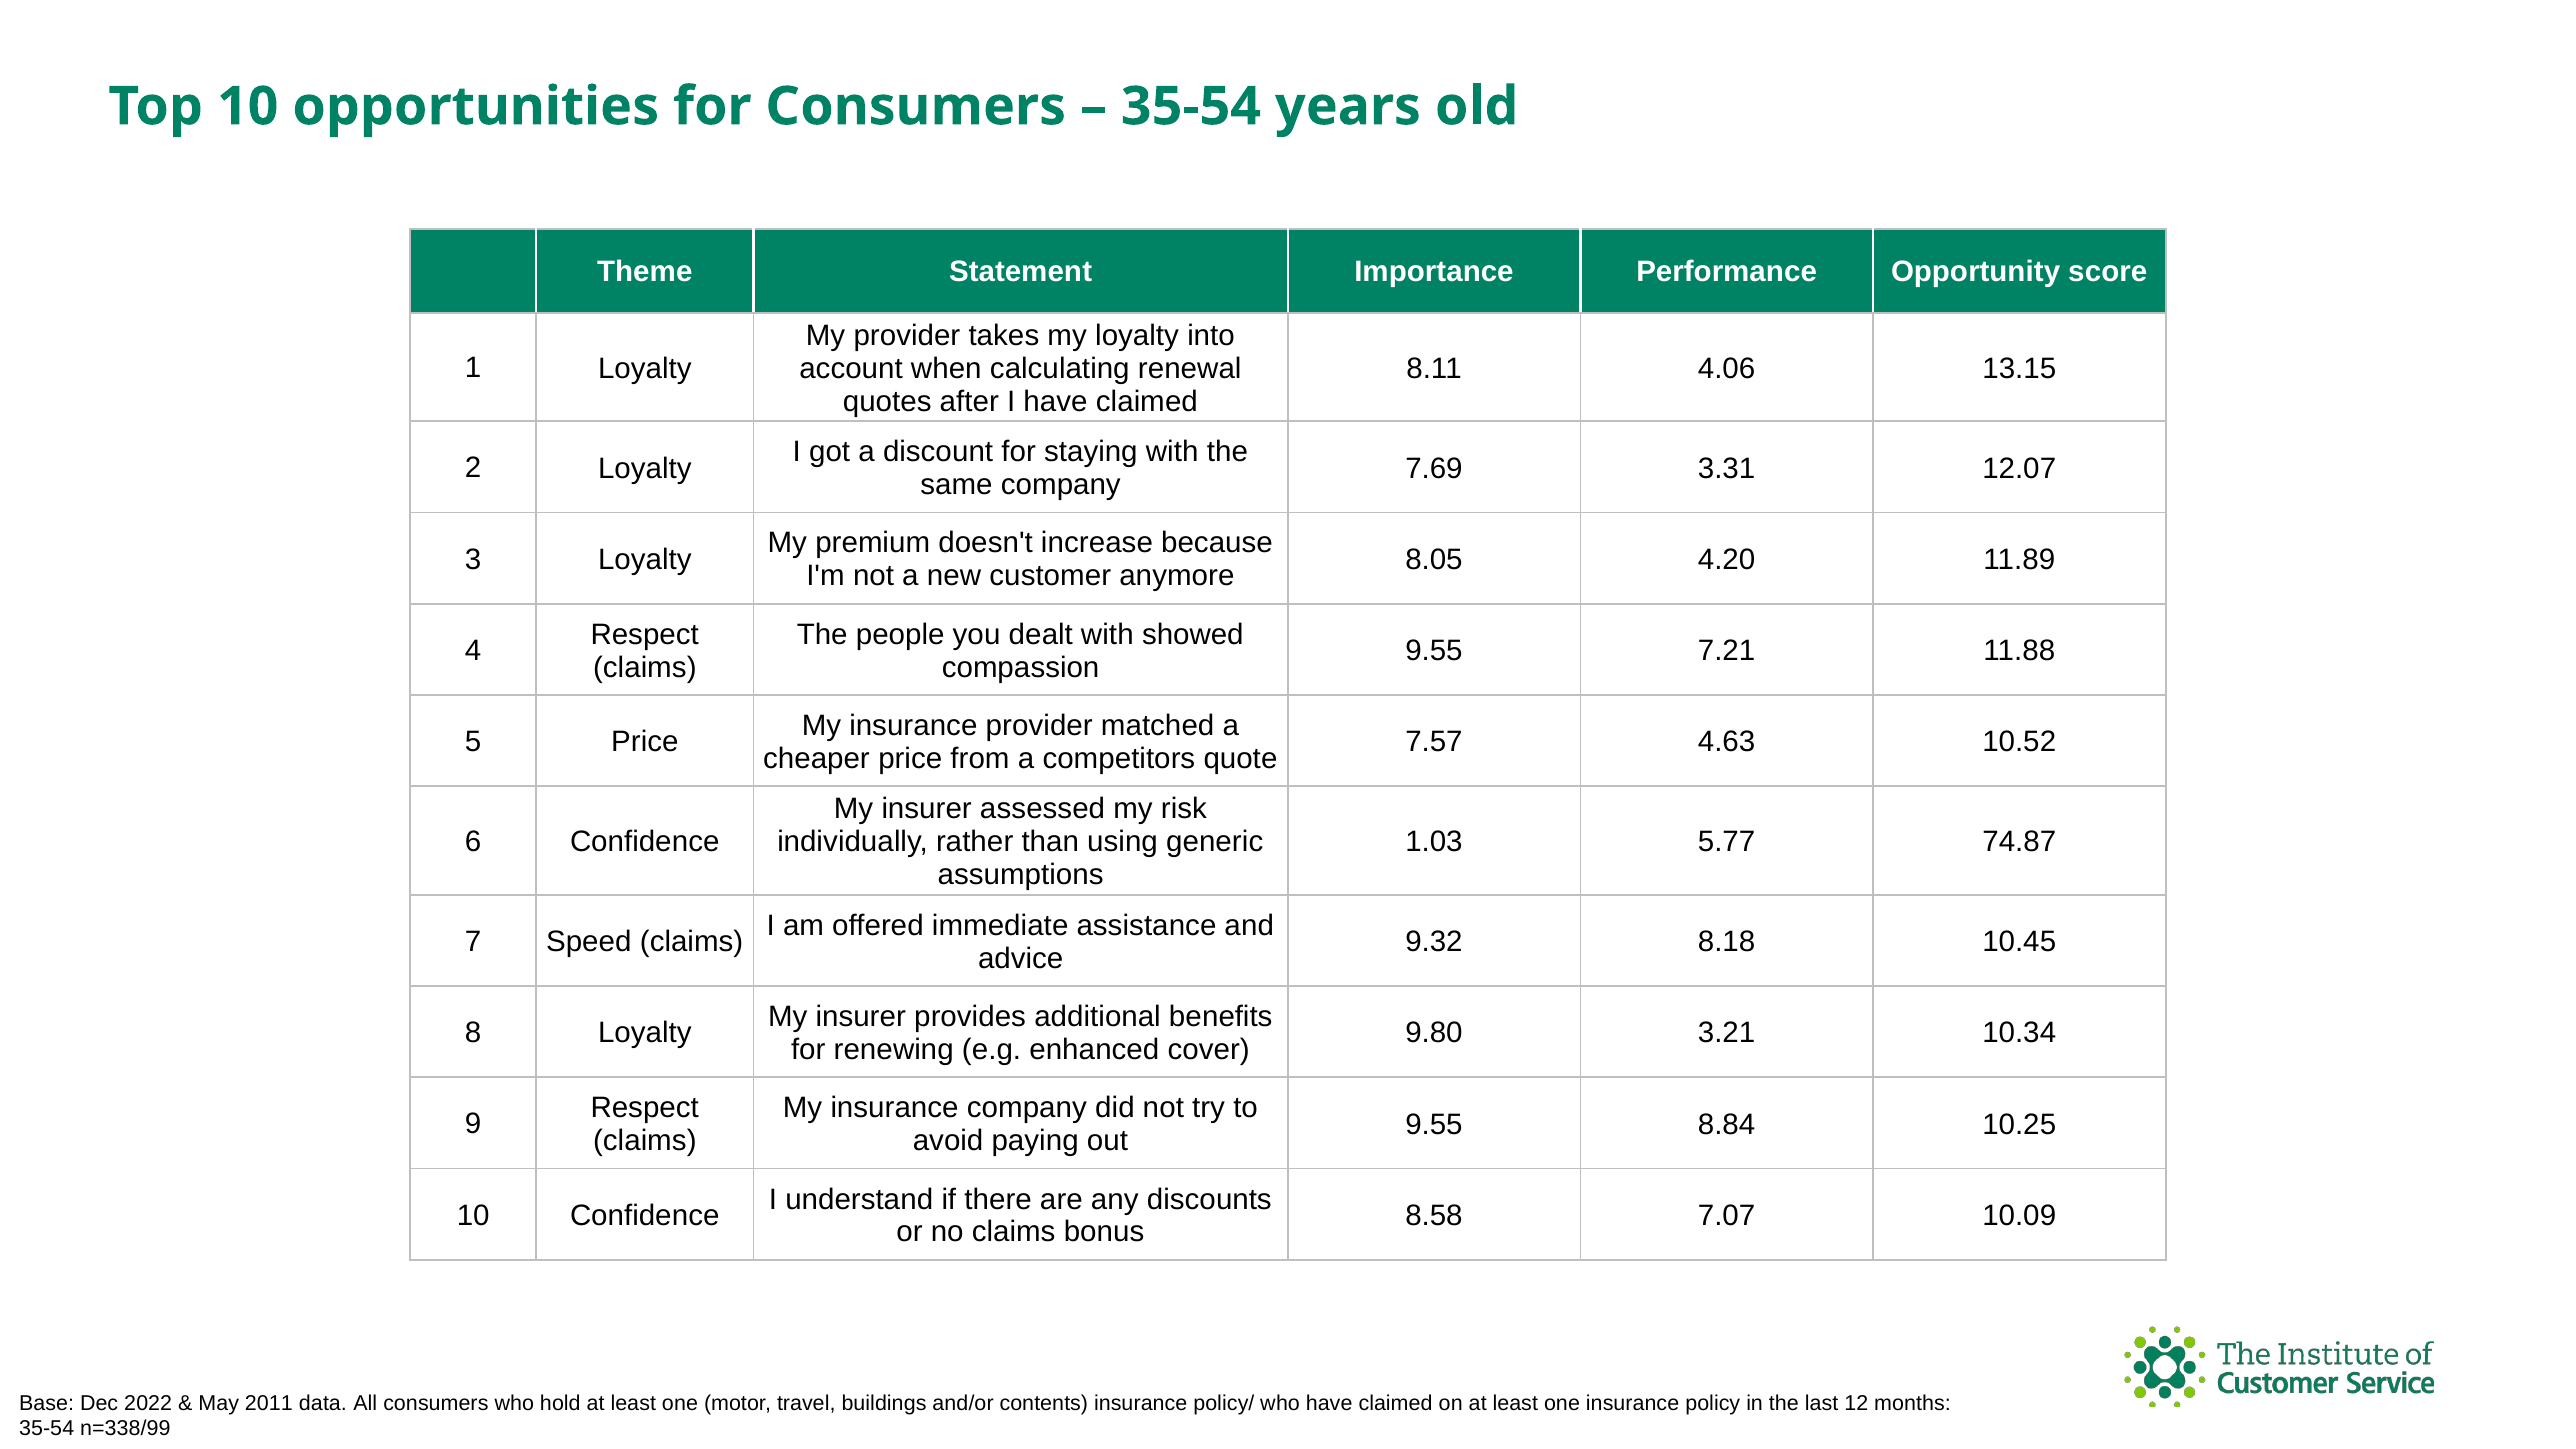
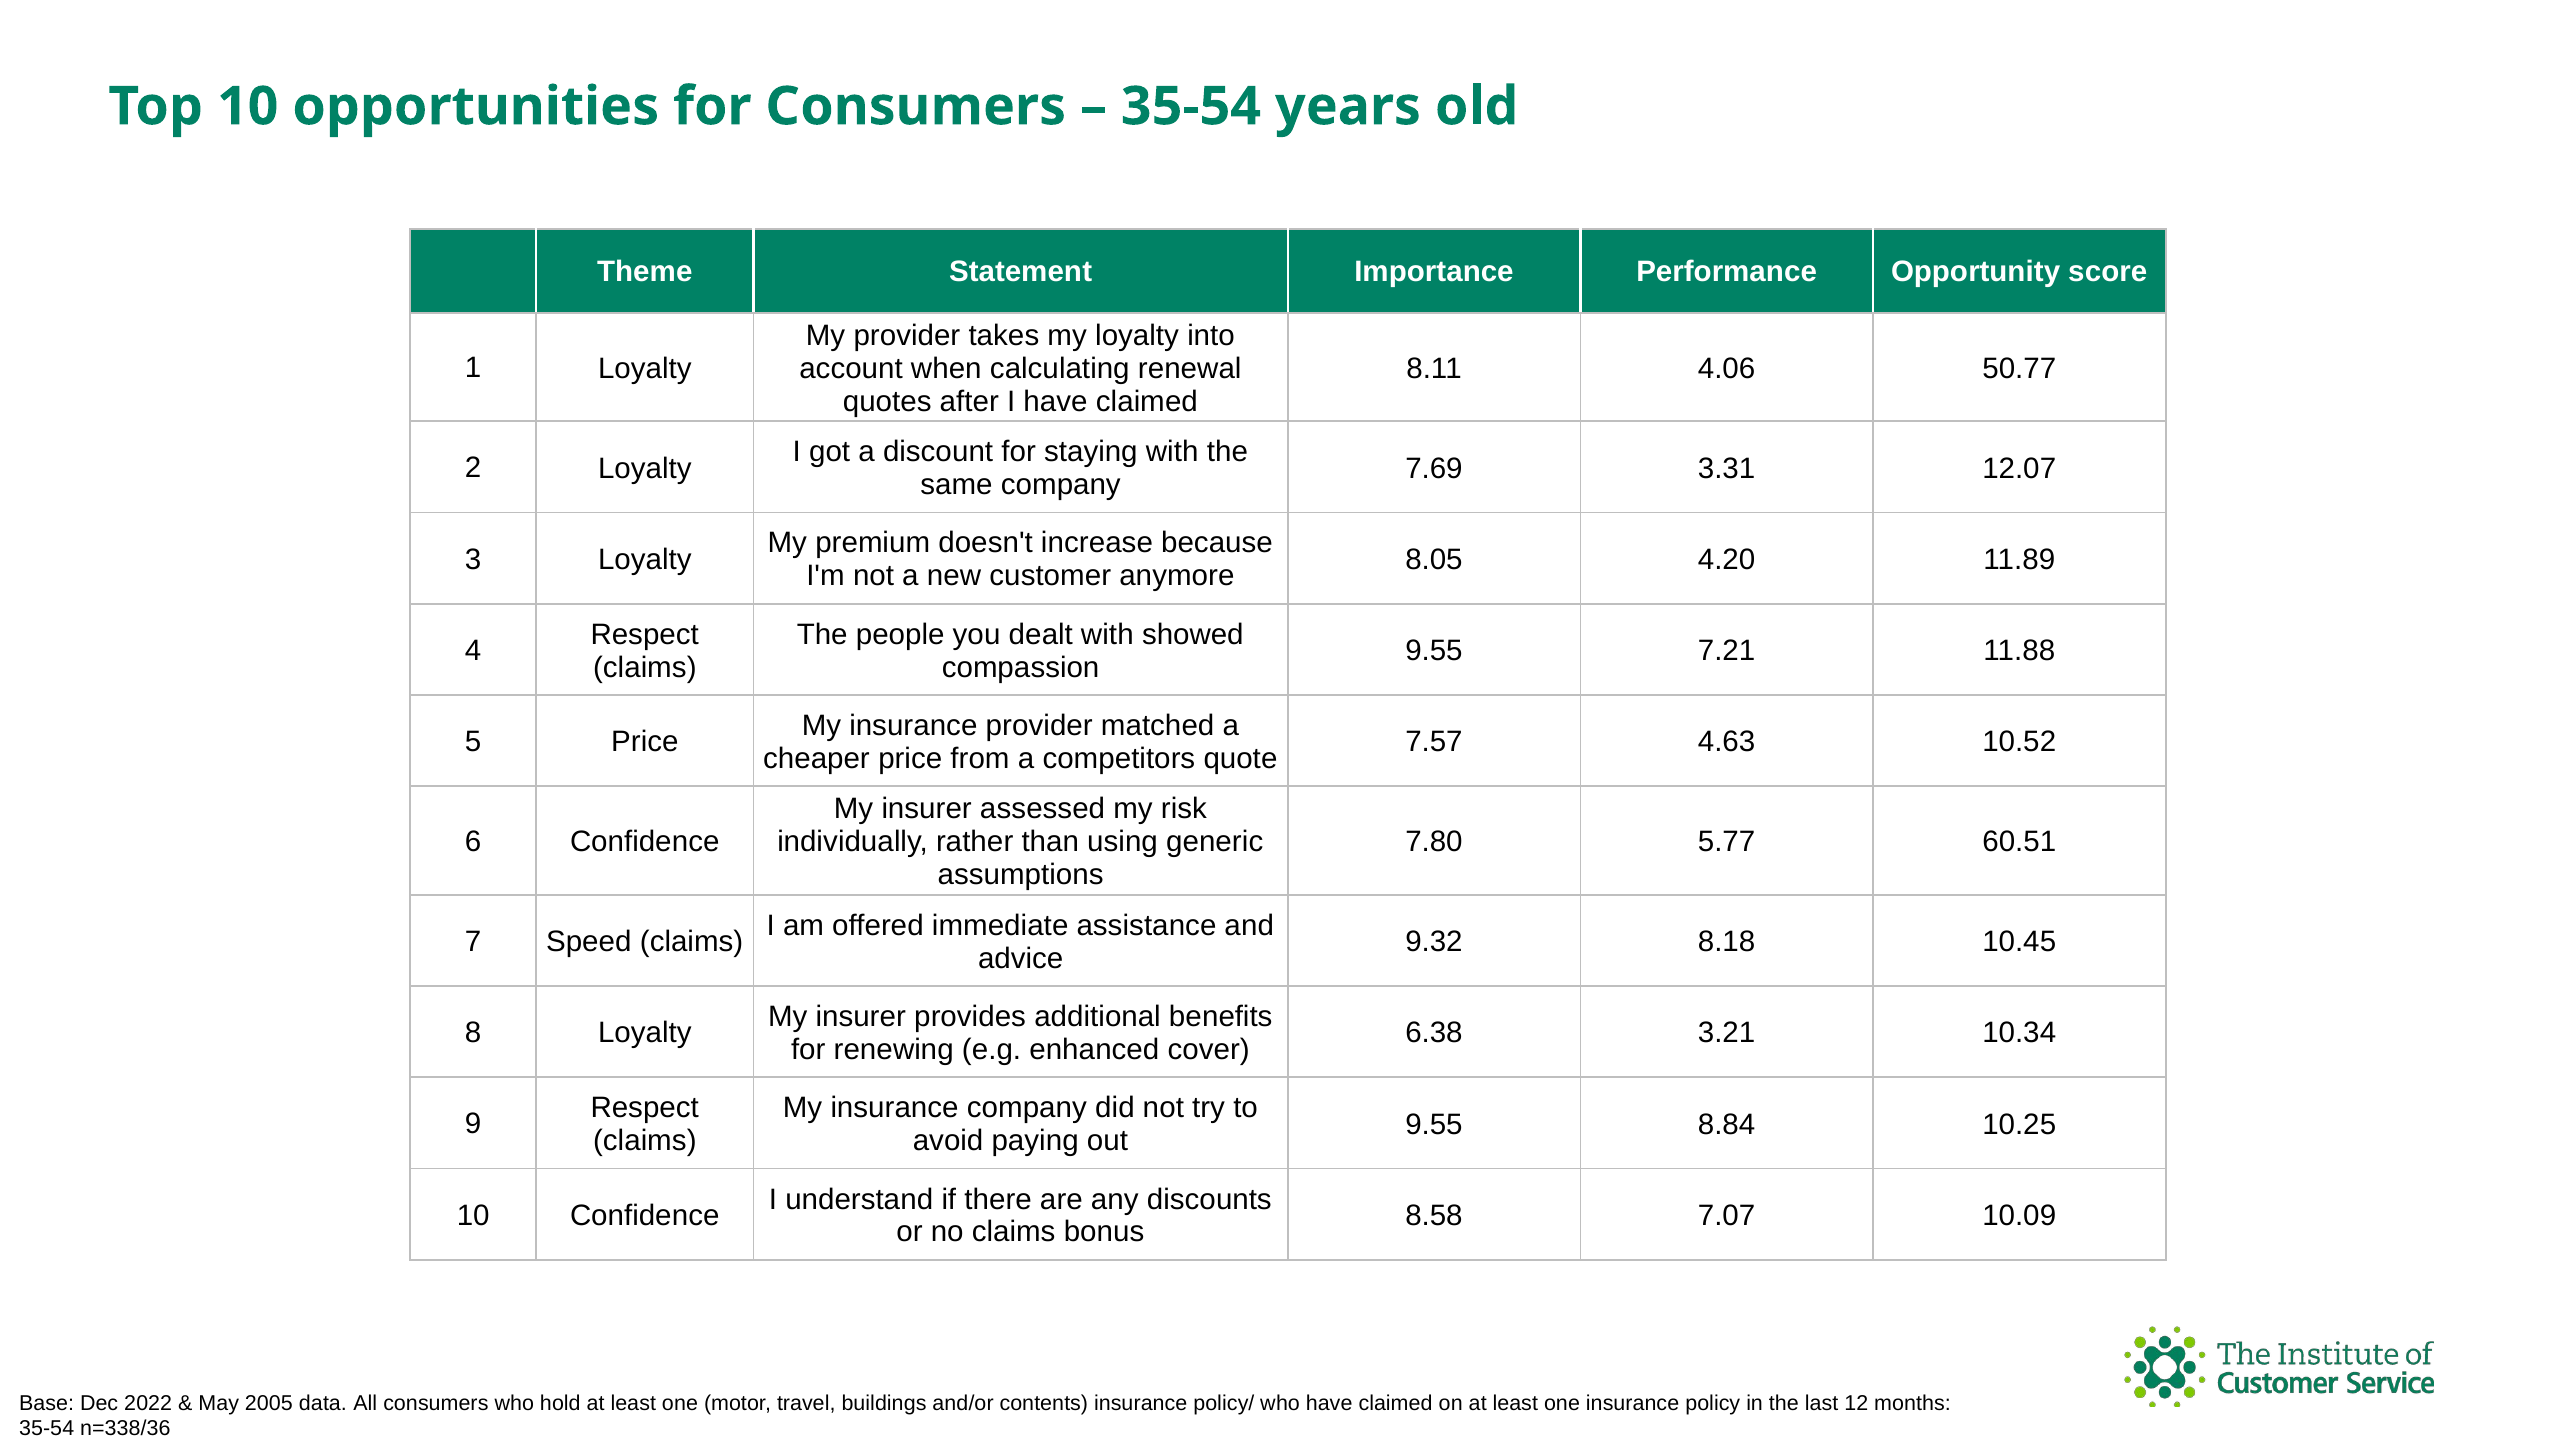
13.15: 13.15 -> 50.77 (2019, 369)
1.03: 1.03 -> 7.80 (1434, 842)
74.87: 74.87 -> 60.51 (2019, 842)
9.80: 9.80 -> 6.38 (1434, 1033)
2011: 2011 -> 2005 (269, 1403)
n=338/99: n=338/99 -> n=338/36 (125, 1429)
